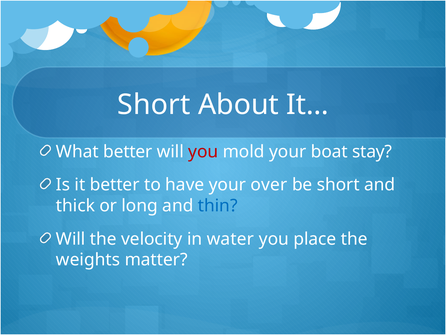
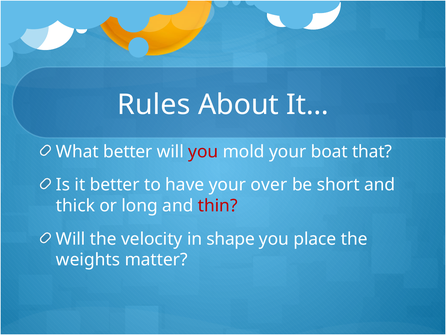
Short: Short -> Rules (154, 104)
stay: stay -> that (372, 151)
thin colour: blue -> red (218, 205)
water: water -> shape (231, 239)
